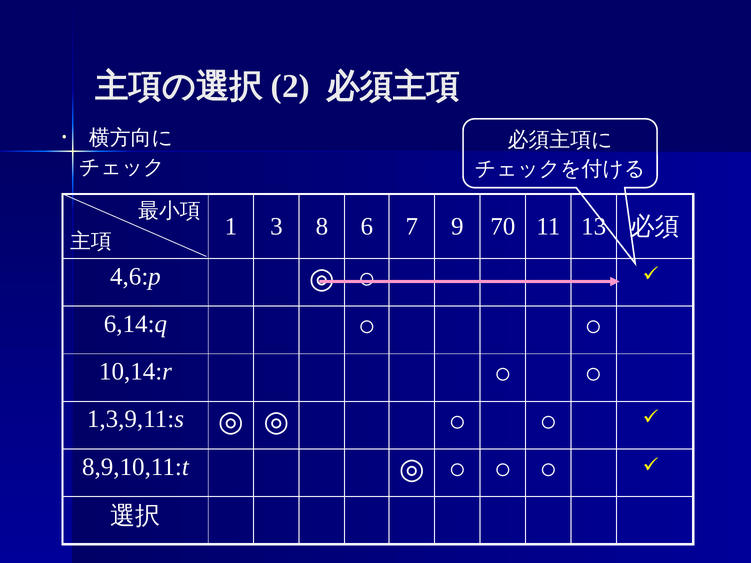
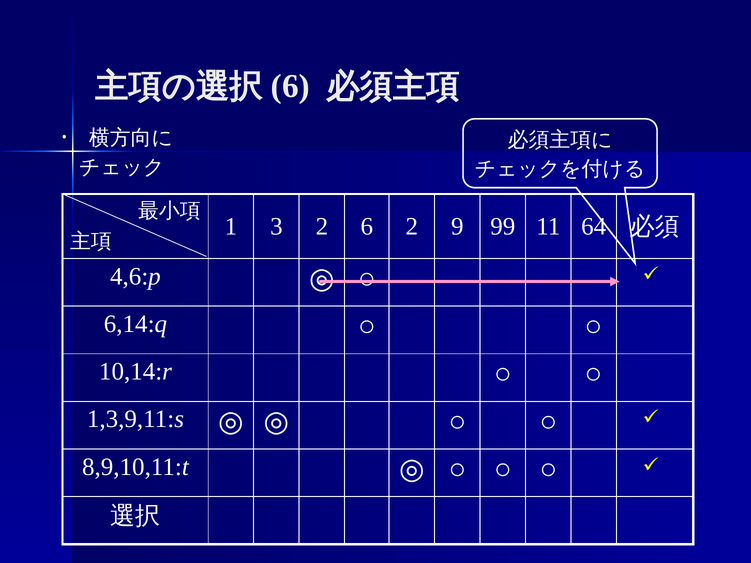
2: 2 -> 6 (290, 86)
3 8: 8 -> 2 (322, 226)
6 7: 7 -> 2 (412, 226)
70: 70 -> 99 (503, 226)
13: 13 -> 64 (594, 226)
